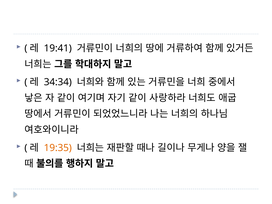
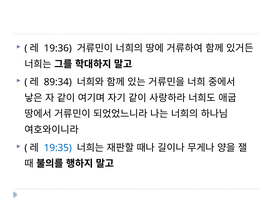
19:41: 19:41 -> 19:36 (58, 48)
34:34: 34:34 -> 89:34 (58, 82)
19:35 colour: orange -> blue (58, 148)
